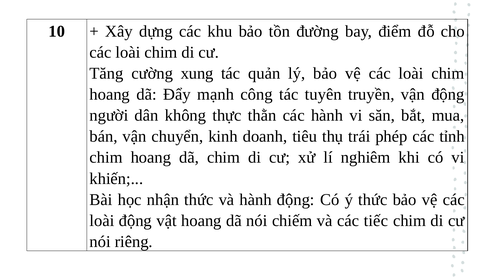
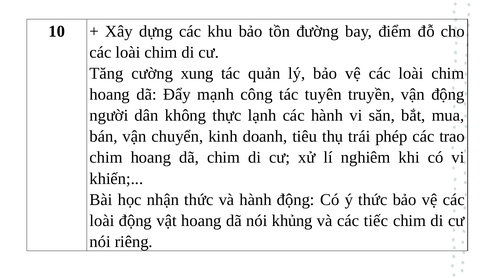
thằn: thằn -> lạnh (262, 116)
tỉnh: tỉnh -> trao (452, 137)
chiếm: chiếm -> khủng (292, 221)
